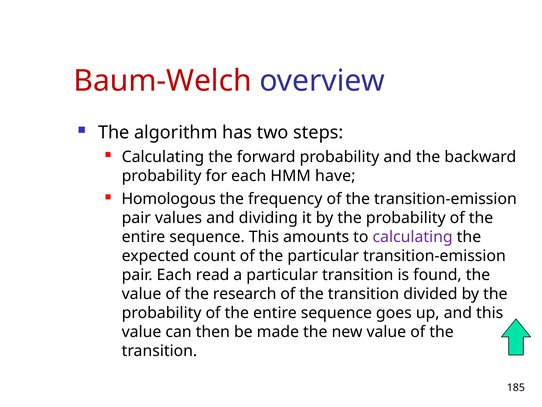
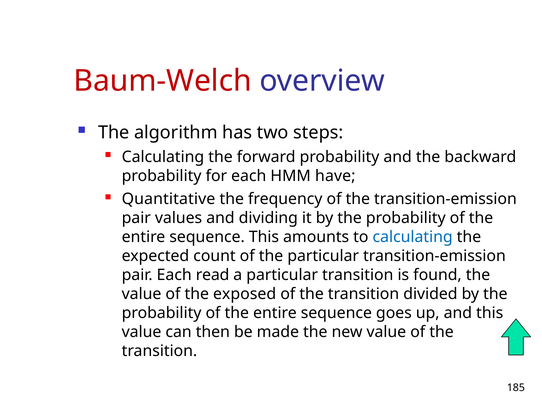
Homologous: Homologous -> Quantitative (169, 199)
calculating colour: purple -> blue (413, 237)
research: research -> exposed (245, 294)
